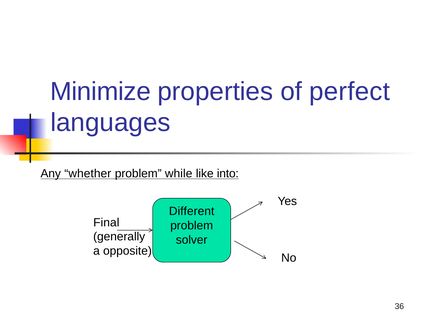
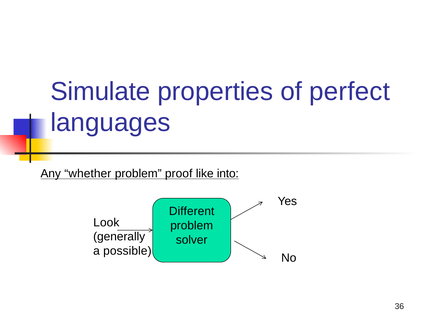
Minimize: Minimize -> Simulate (100, 91)
while: while -> proof (179, 173)
Final: Final -> Look (106, 222)
opposite: opposite -> possible (127, 251)
